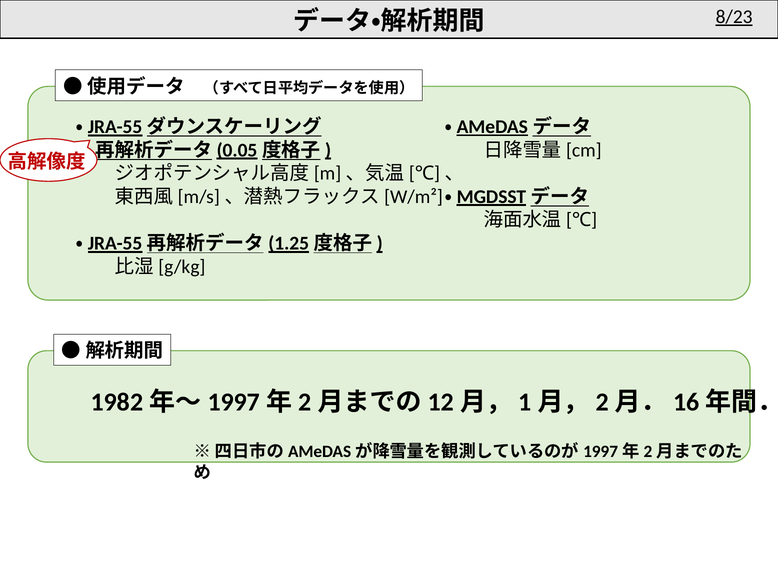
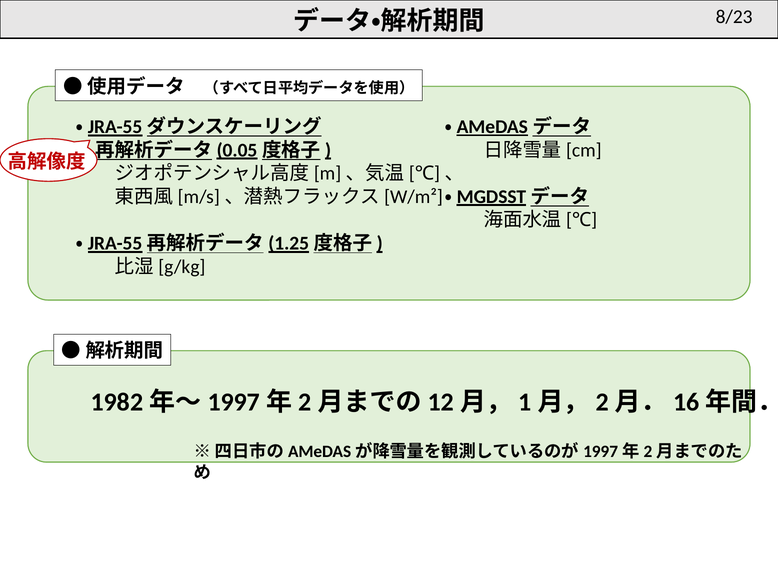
8/23 underline: present -> none (734, 17)
